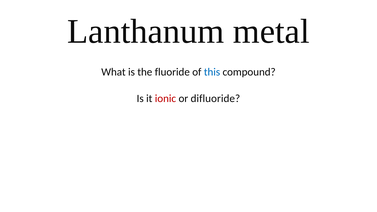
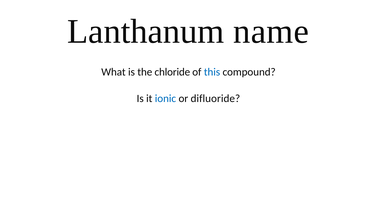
metal: metal -> name (271, 31)
fluoride: fluoride -> chloride (172, 72)
ionic colour: red -> blue (165, 99)
